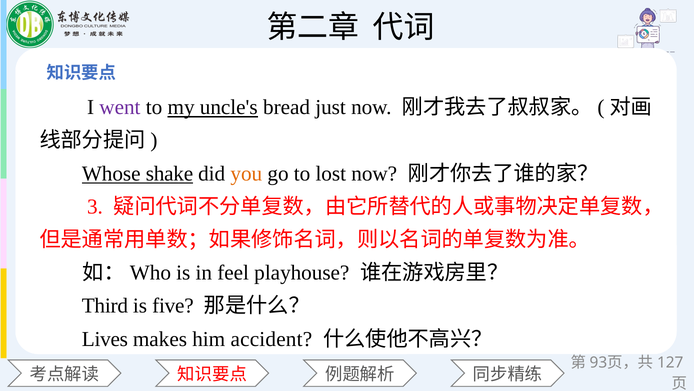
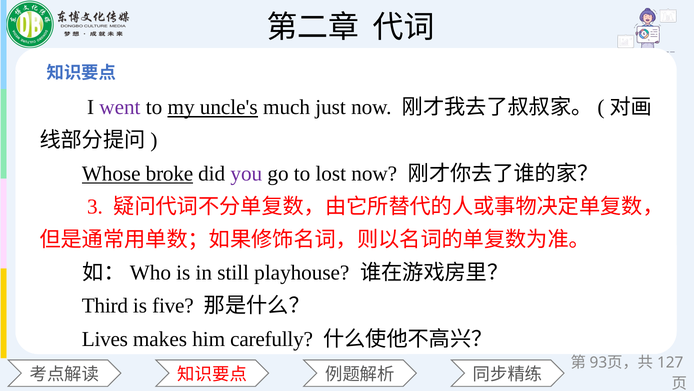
bread: bread -> much (287, 107)
shake: shake -> broke (169, 173)
you colour: orange -> purple (246, 173)
feel: feel -> still (233, 272)
accident: accident -> carefully (272, 339)
